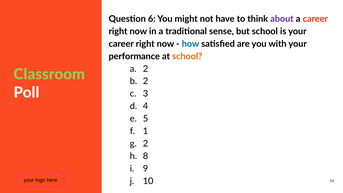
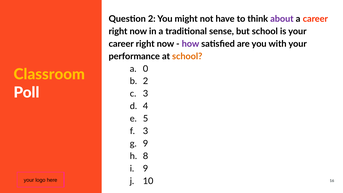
Question 6: 6 -> 2 (152, 19)
how colour: blue -> purple (191, 44)
a 2: 2 -> 0 (146, 69)
Classroom colour: light green -> yellow (49, 74)
1: 1 -> 3 (146, 131)
2: 2 -> 9 (146, 144)
